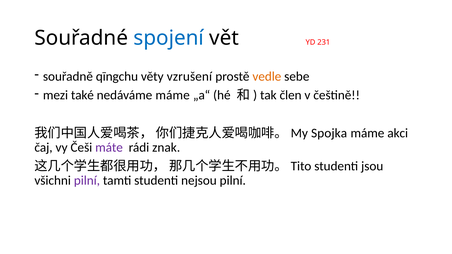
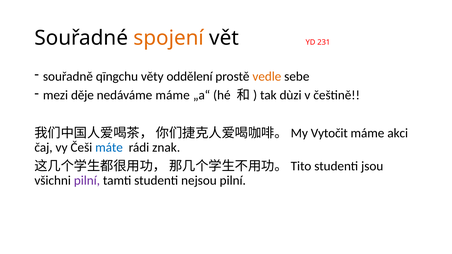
spojení colour: blue -> orange (169, 38)
vzrušení: vzrušení -> oddělení (190, 76)
také: také -> děje (82, 95)
člen: člen -> dùzi (291, 95)
Spojka: Spojka -> Vytočit (329, 133)
máte colour: purple -> blue (109, 148)
